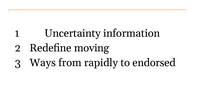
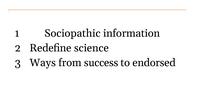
Uncertainty: Uncertainty -> Sociopathic (73, 33)
moving: moving -> science (91, 48)
rapidly: rapidly -> success (101, 63)
